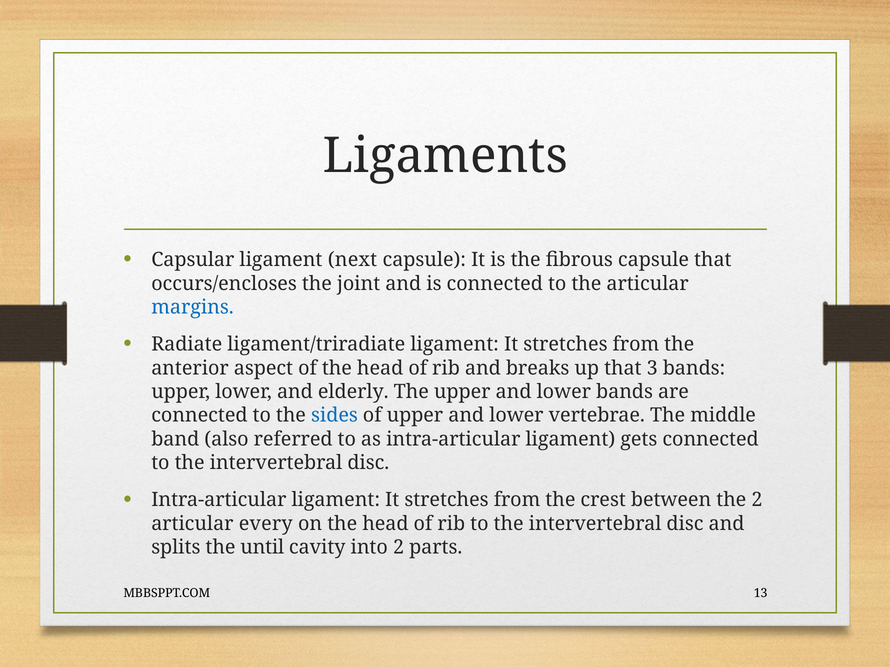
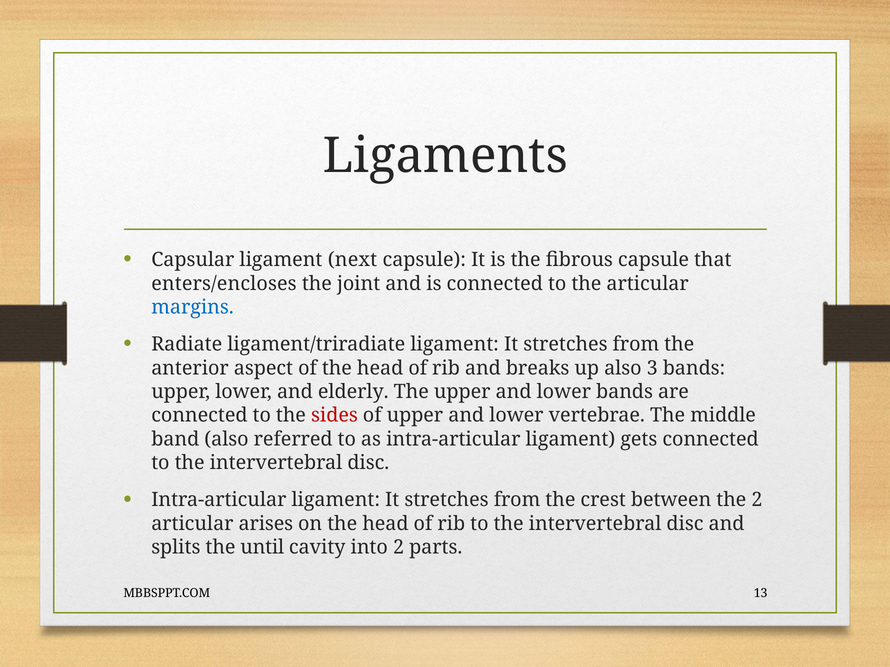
occurs/encloses: occurs/encloses -> enters/encloses (224, 284)
up that: that -> also (623, 368)
sides colour: blue -> red (334, 416)
every: every -> arises (266, 524)
